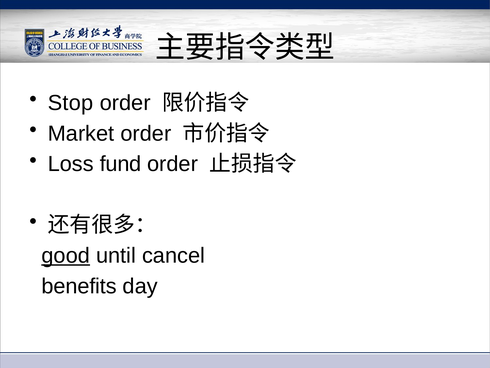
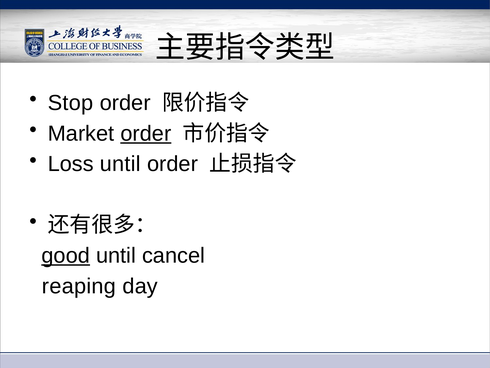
order underline: none -> present (146, 133)
Loss fund: fund -> until (120, 164)
benefits: benefits -> reaping (79, 286)
